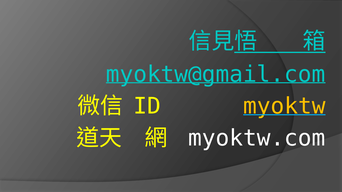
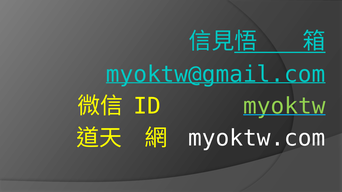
myoktw colour: yellow -> light green (284, 106)
